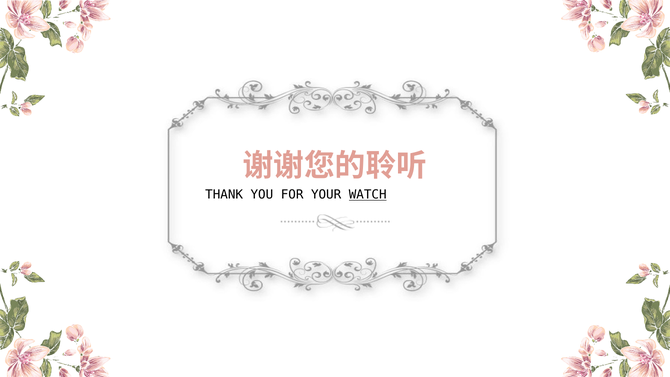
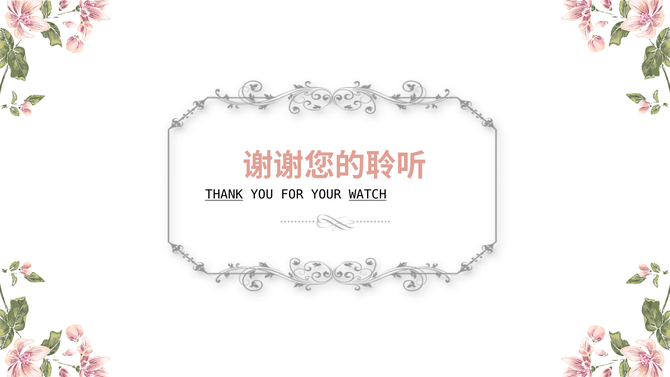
THANK underline: none -> present (224, 195)
